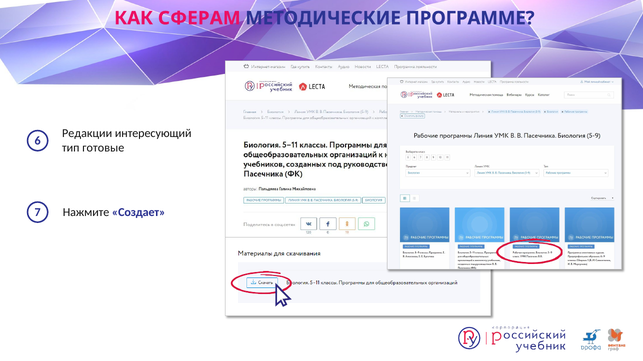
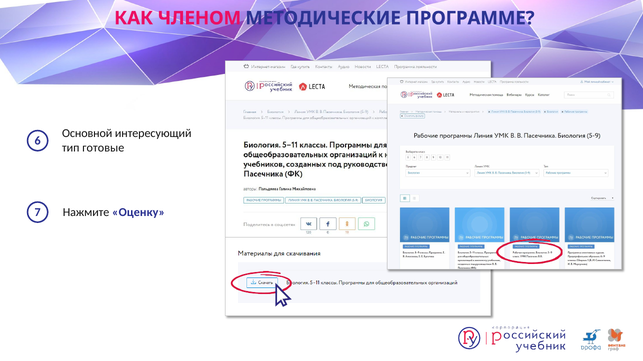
СФЕРАМ: СФЕРАМ -> ЧЛЕНОМ (199, 18)
Редакции: Редакции -> Основной (87, 134)
Создает: Создает -> Оценку (139, 213)
